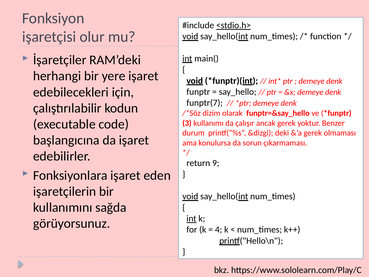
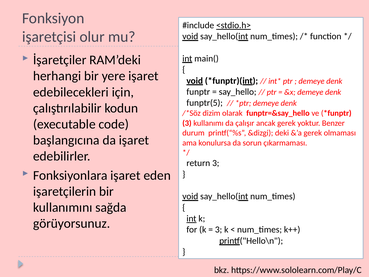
funptr(7: funptr(7 -> funptr(5 (205, 103)
return 9: 9 -> 3 (216, 163)
4: 4 -> 3 (219, 229)
